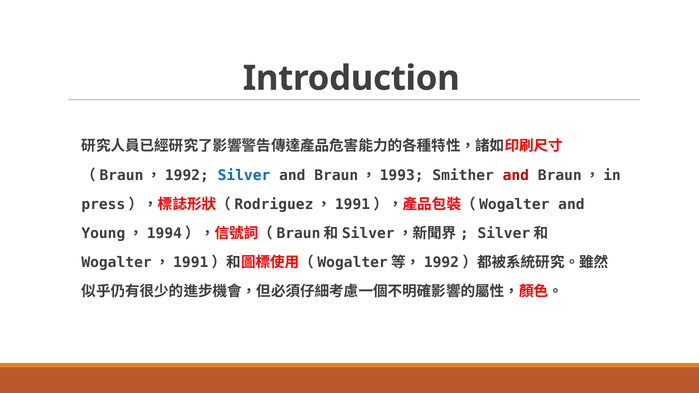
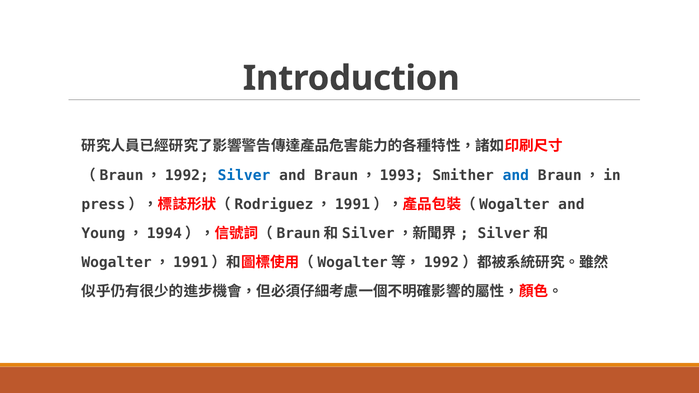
and colour: red -> blue (516, 175)
